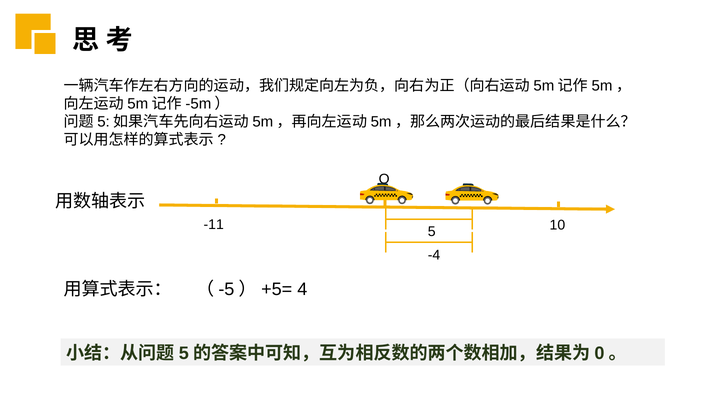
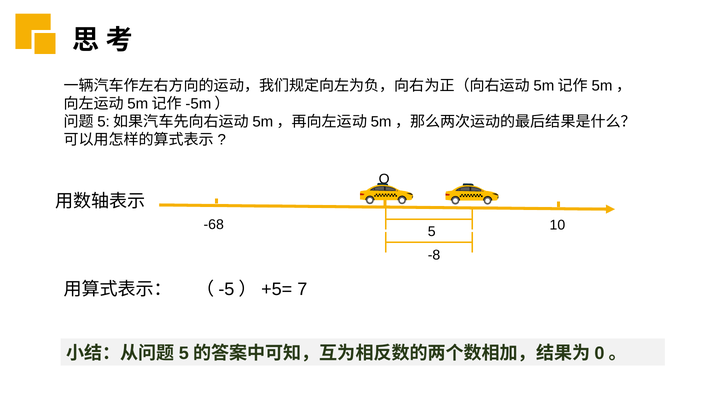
-11: -11 -> -68 (214, 225)
-4: -4 -> -8 (434, 255)
4: 4 -> 7 (302, 289)
